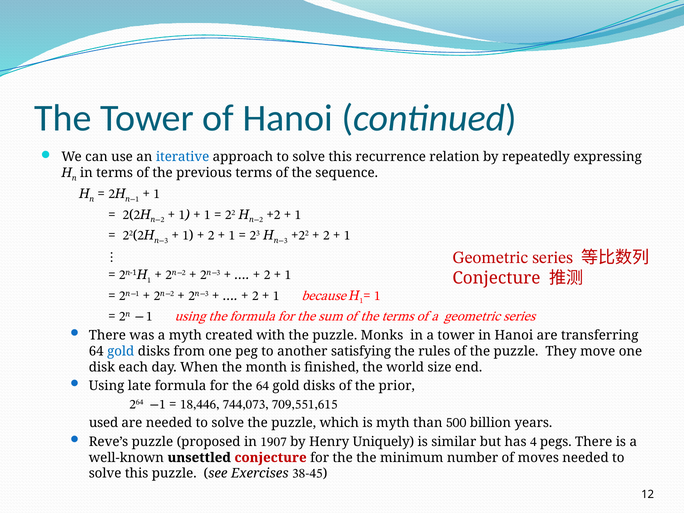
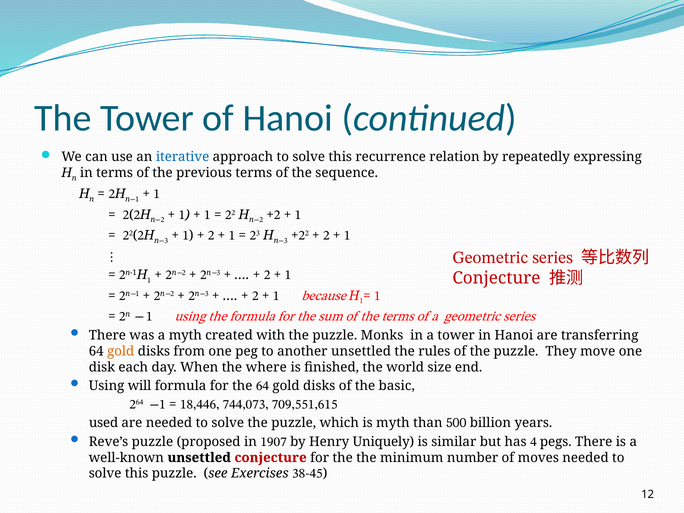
gold colour: blue -> orange (121, 351)
another satisfying: satisfying -> unsettled (361, 351)
month: month -> where (266, 367)
late: late -> will (140, 386)
prior: prior -> basic (397, 386)
